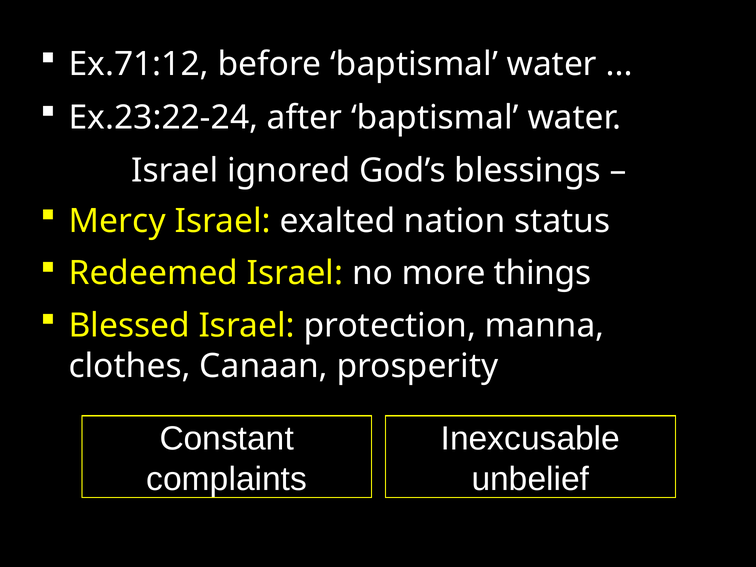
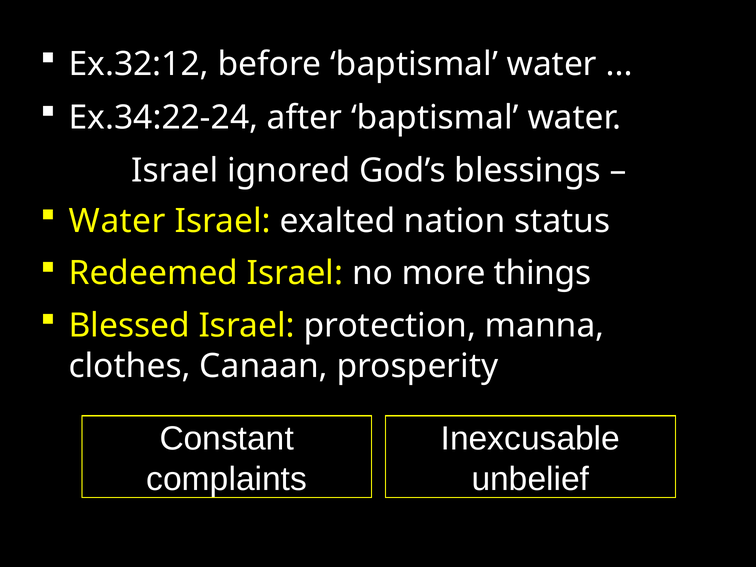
Ex.71:12: Ex.71:12 -> Ex.32:12 (139, 64)
Ex.23:22-24: Ex.23:22-24 -> Ex.34:22-24 (163, 117)
Mercy: Mercy -> Water (117, 221)
